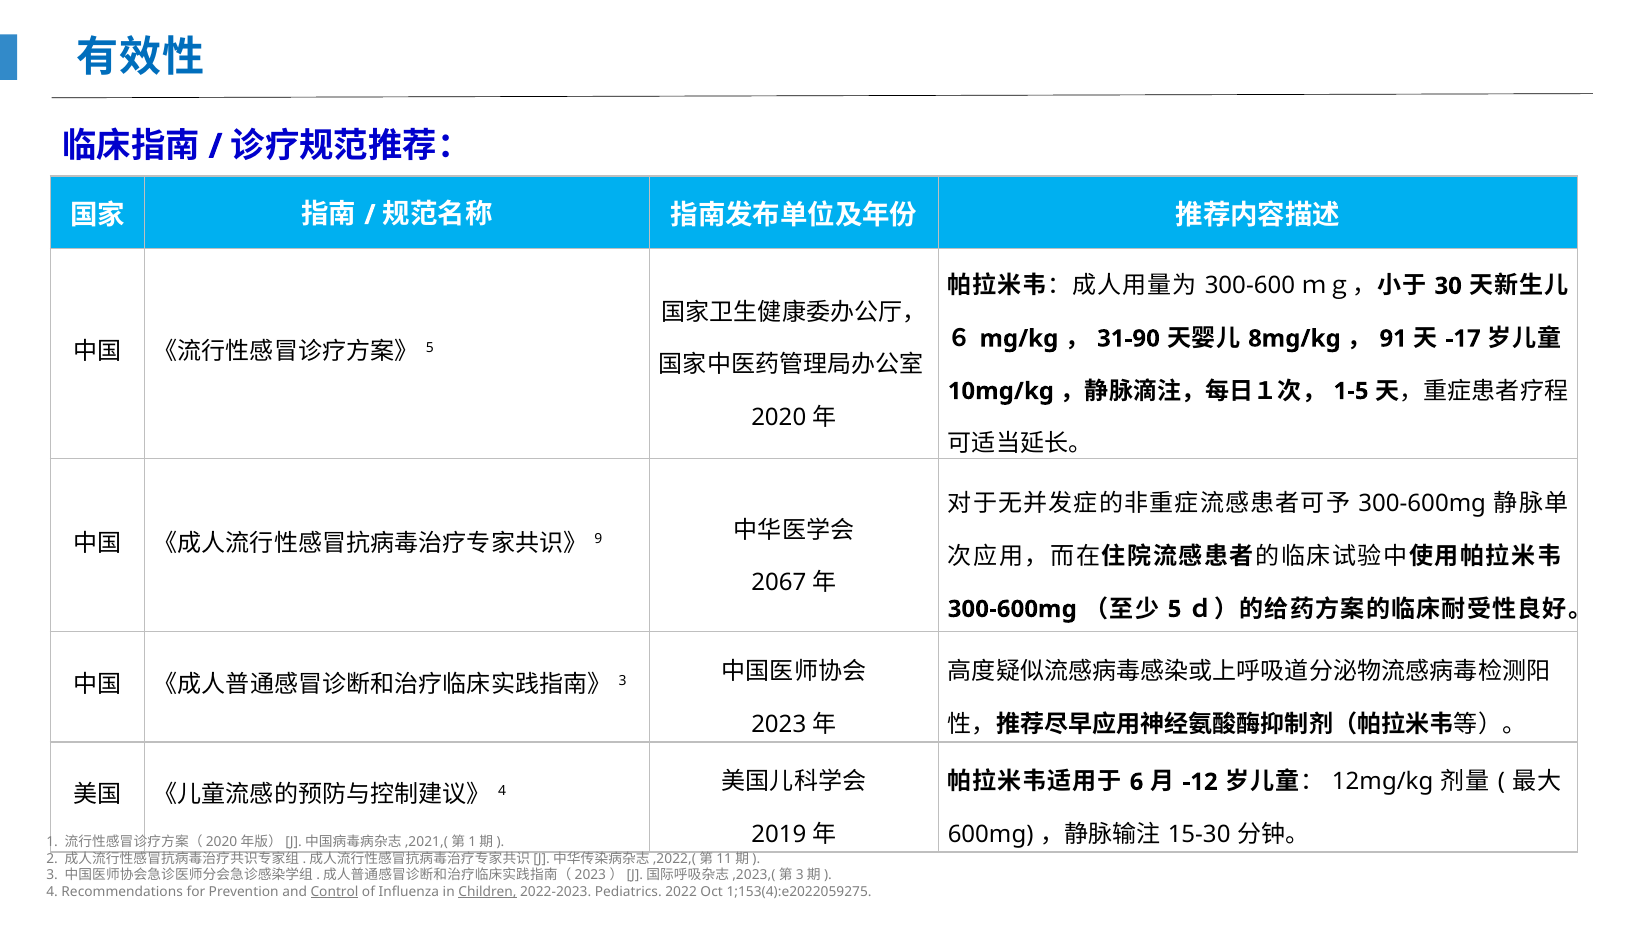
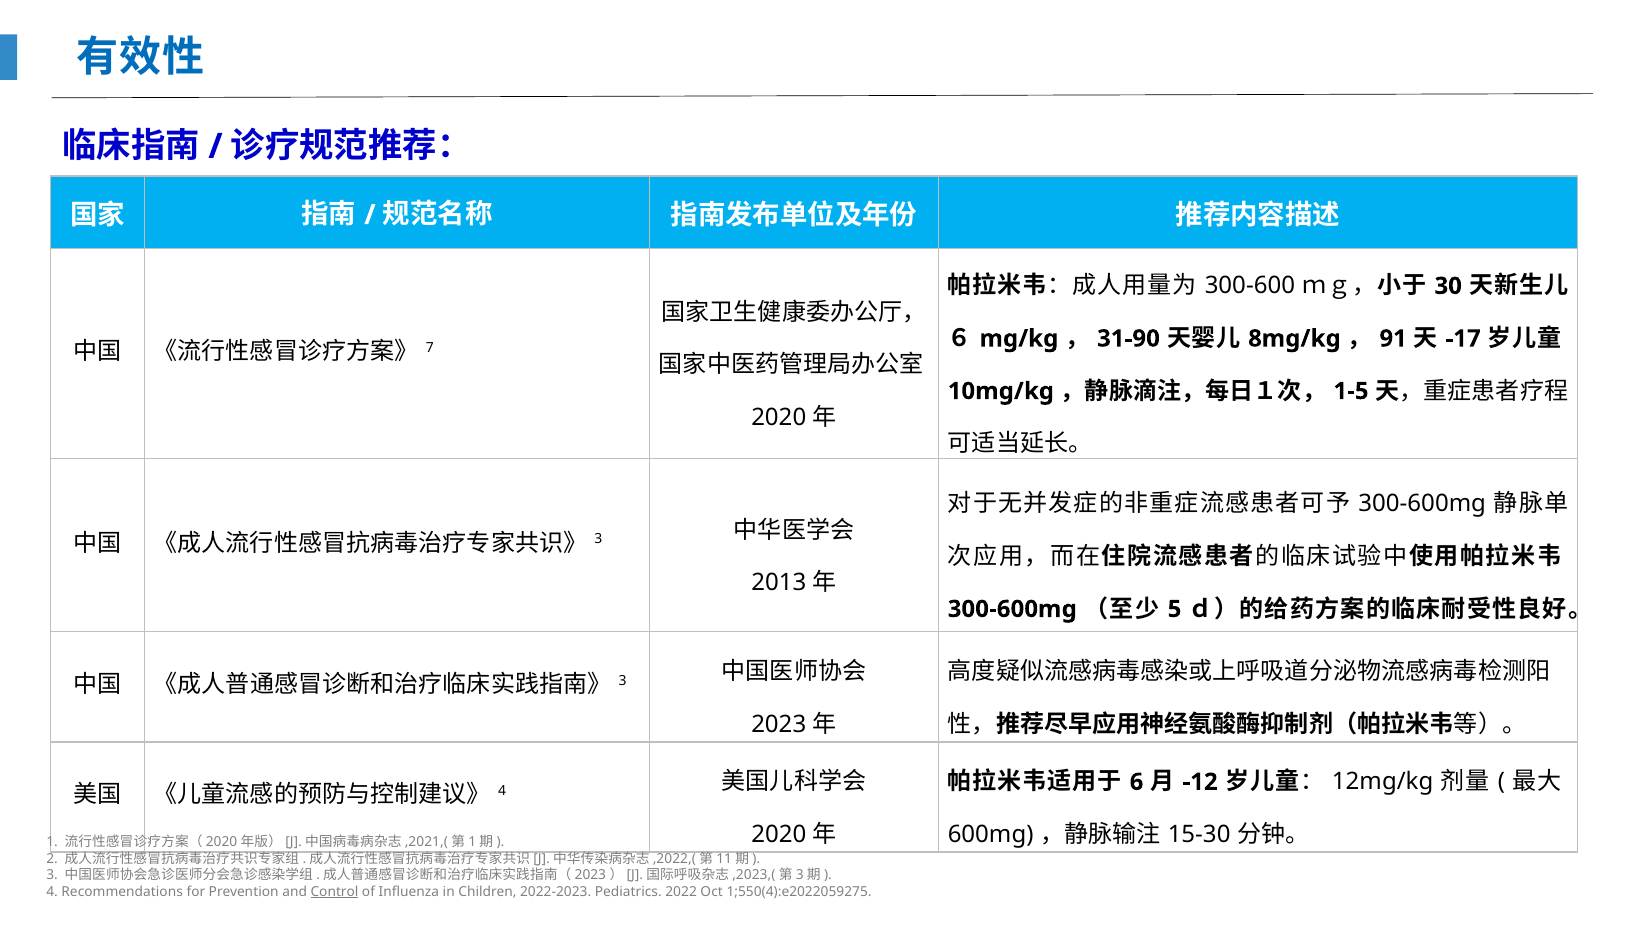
5: 5 -> 7 (430, 348)
9: 9 -> 3 (598, 539)
2067: 2067 -> 2013 (779, 583)
2019: 2019 -> 2020 (779, 834)
Children underline: present -> none (488, 892)
1;153(4):e2022059275: 1;153(4):e2022059275 -> 1;550(4):e2022059275 (799, 892)
